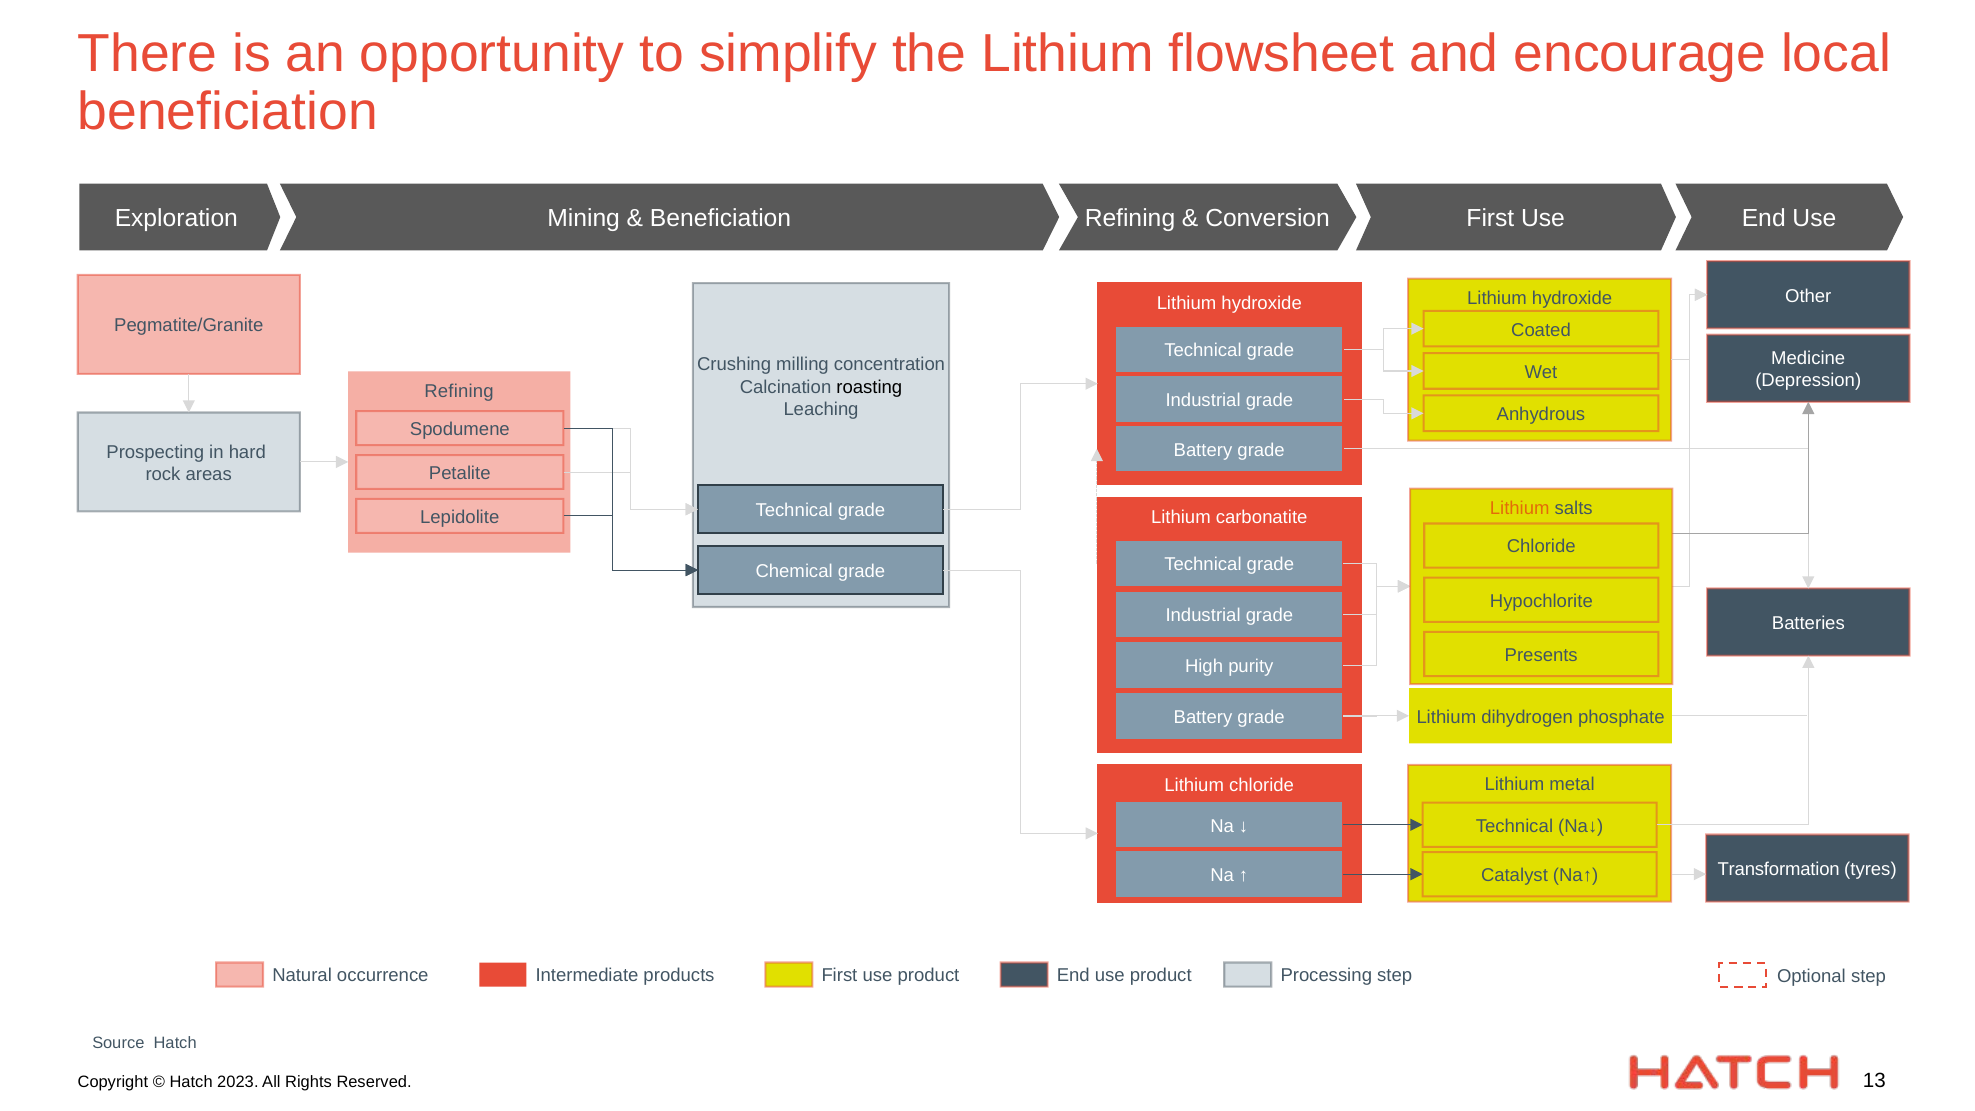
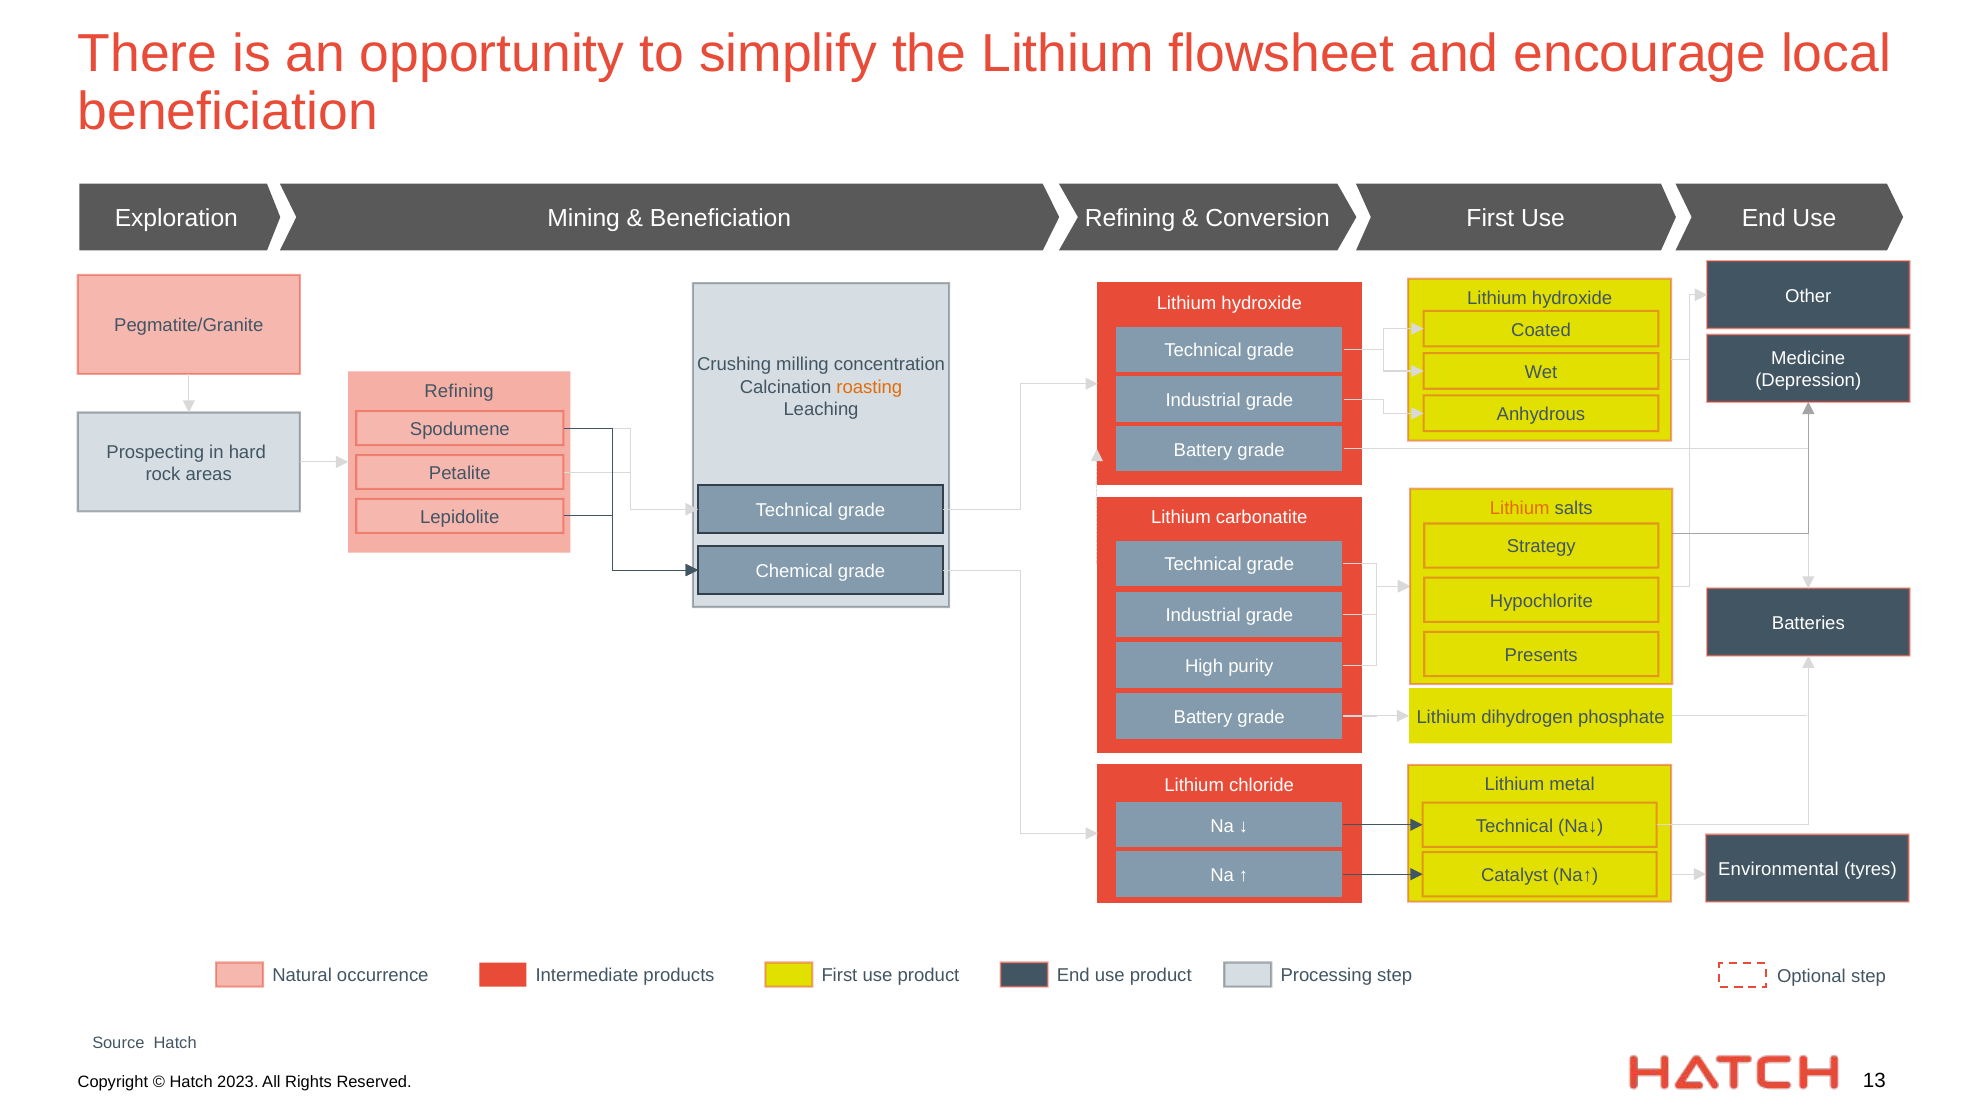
roasting colour: black -> orange (869, 387)
Chloride: Chloride -> Strategy (1541, 547)
Transformation: Transformation -> Environmental (1778, 869)
